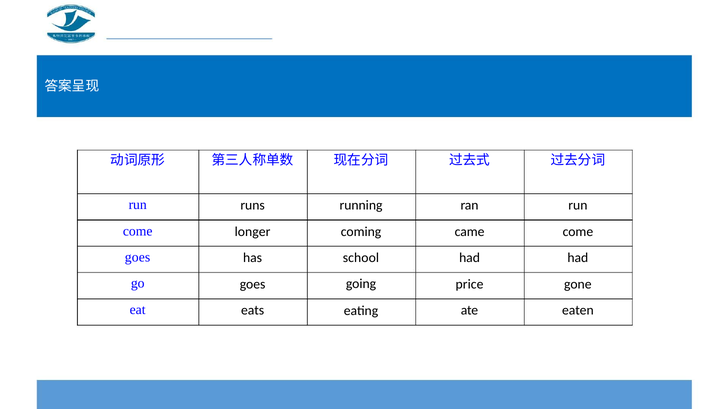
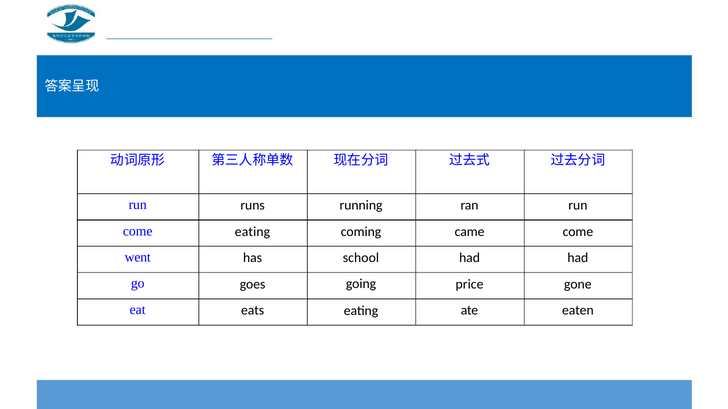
longer: longer -> eating (253, 232)
goes: goes -> went (138, 257)
